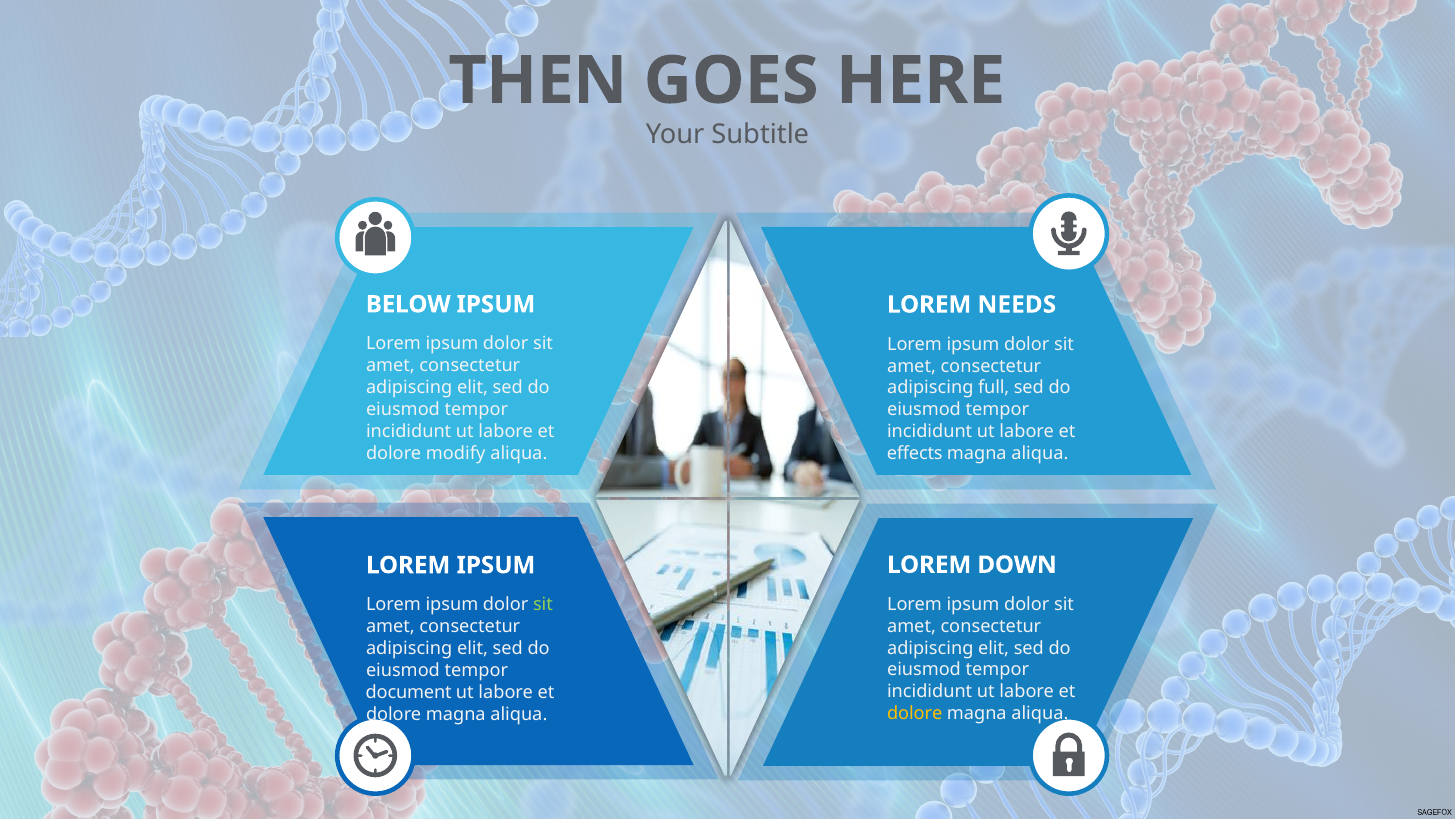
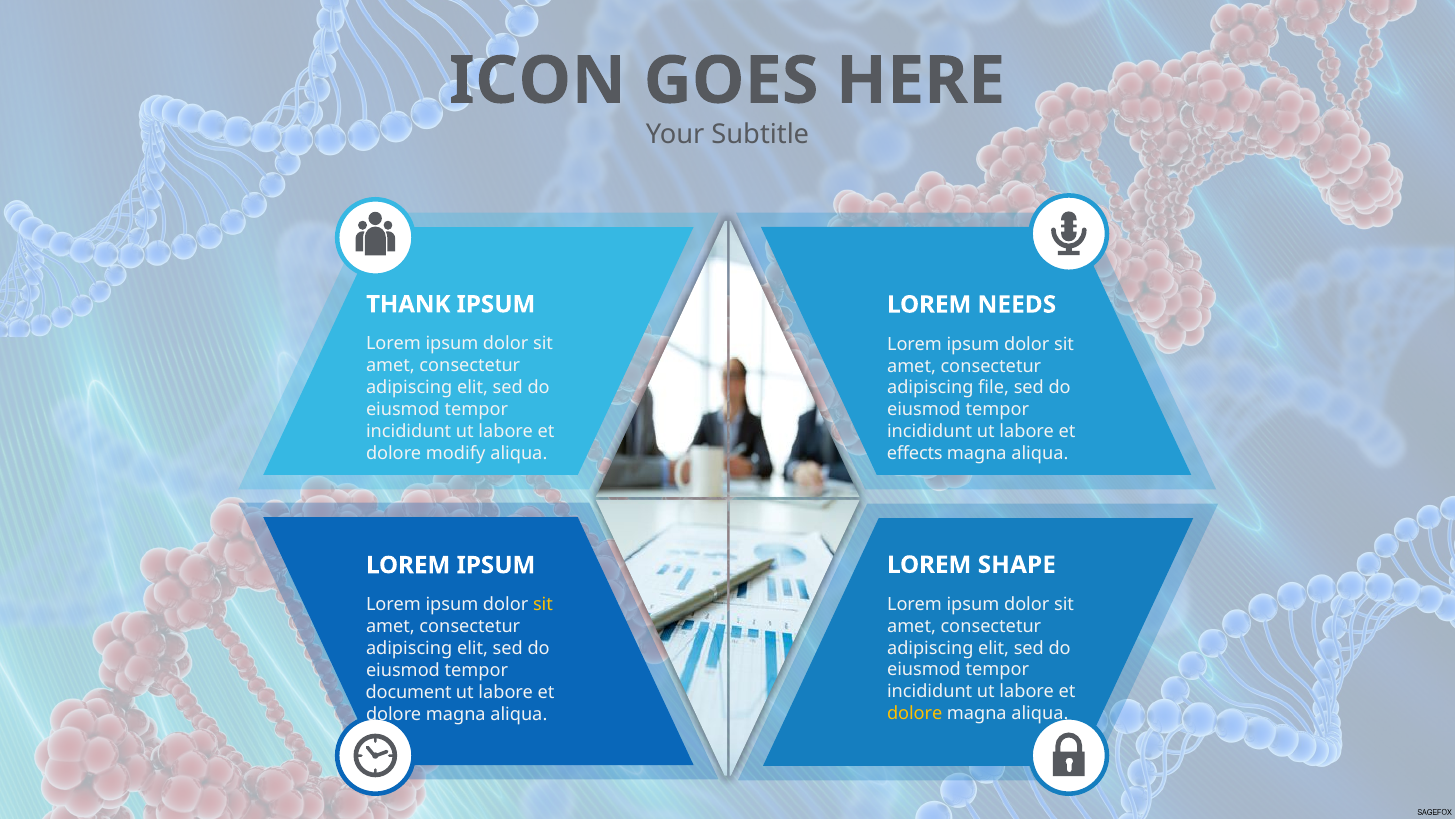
THEN: THEN -> ICON (537, 81)
BELOW: BELOW -> THANK (408, 304)
full: full -> file (994, 388)
DOWN: DOWN -> SHAPE (1017, 564)
sit colour: light green -> yellow (543, 604)
